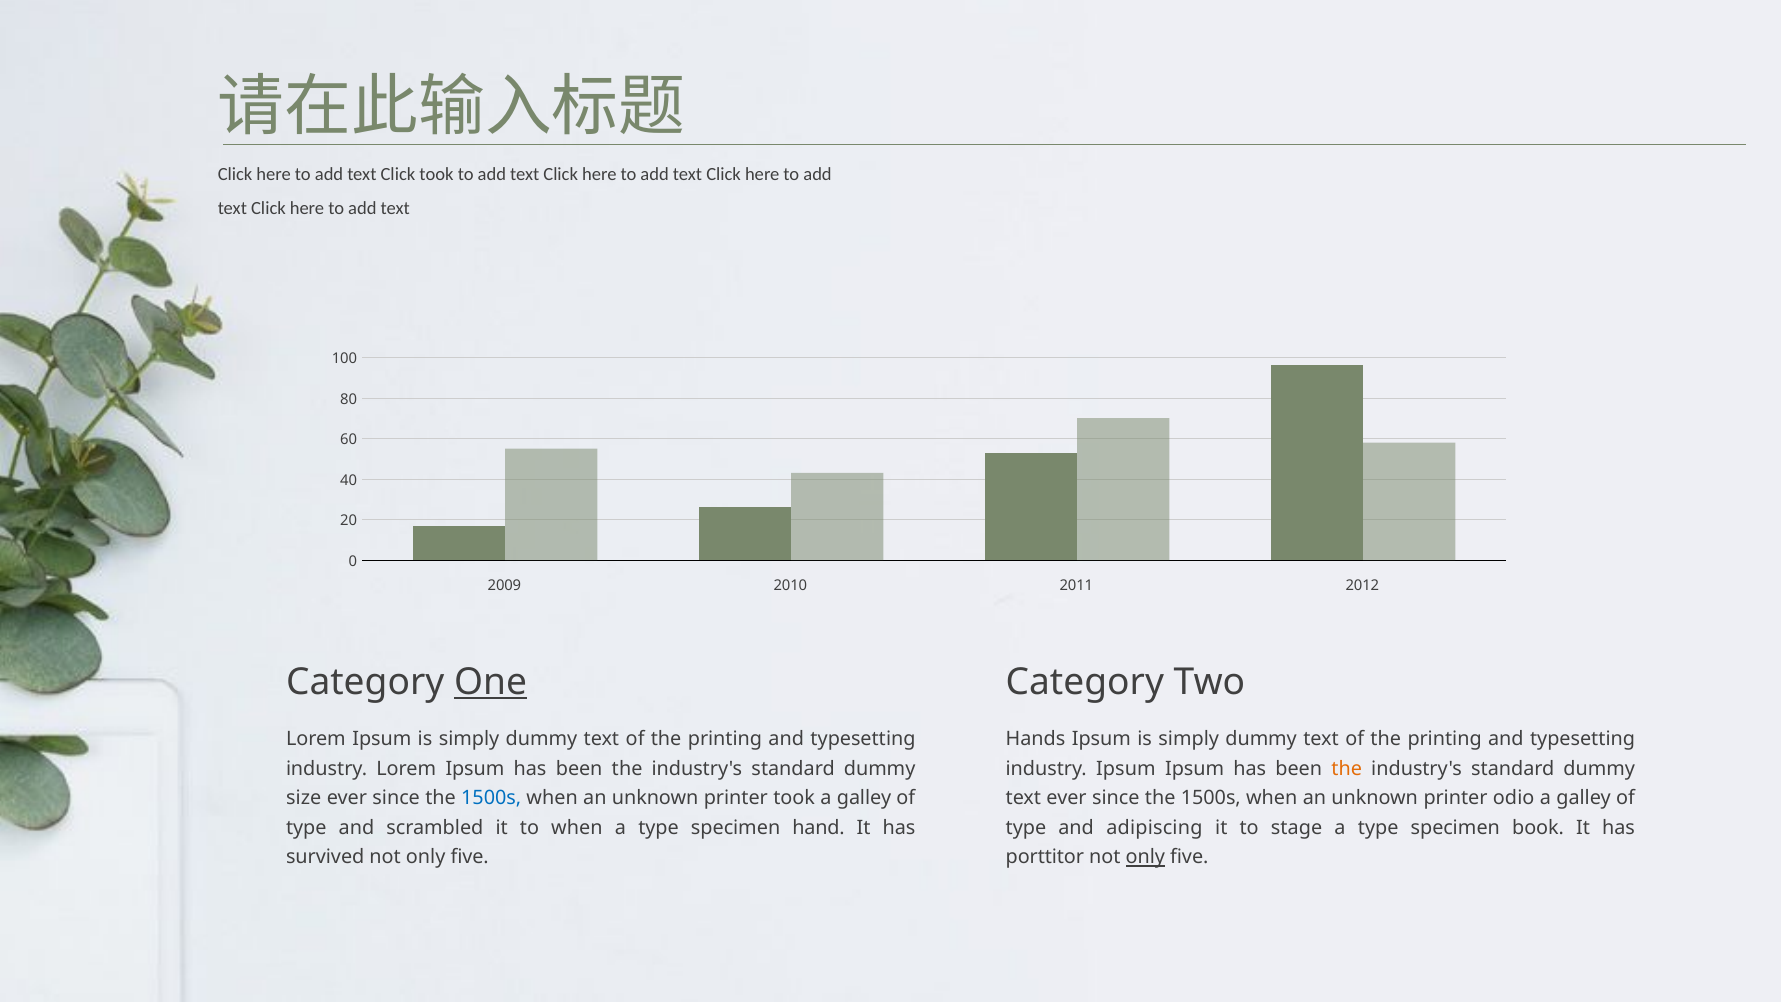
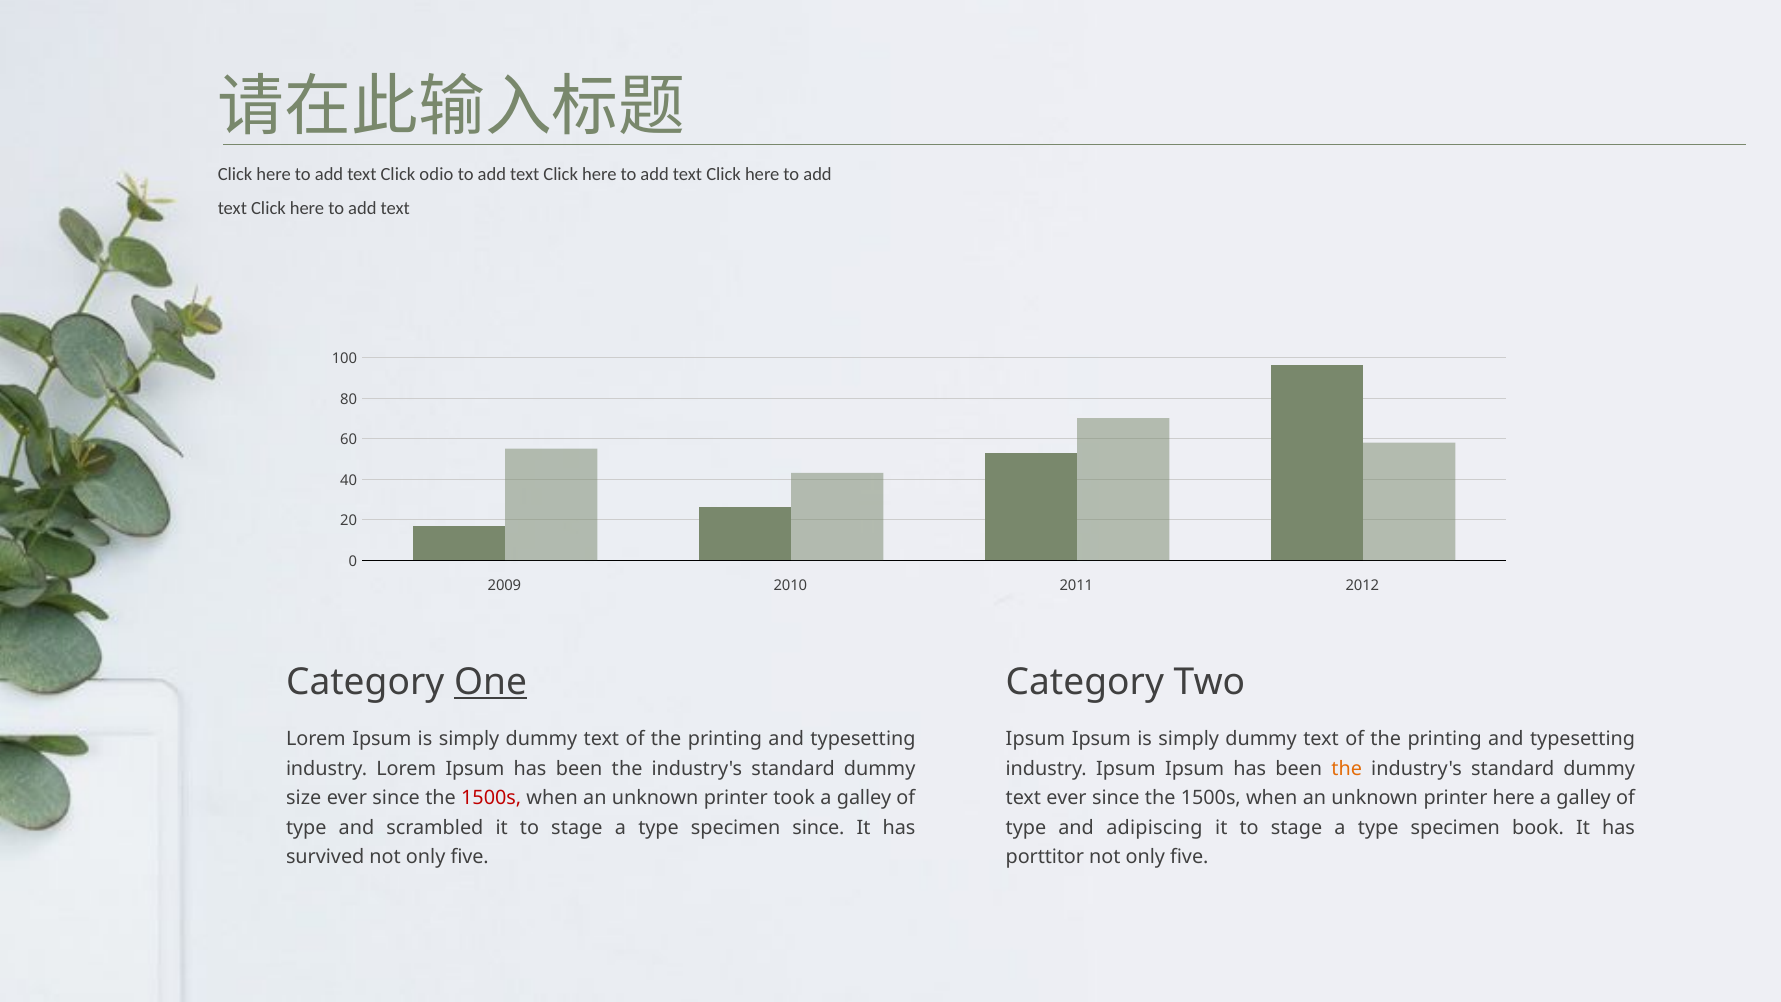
Click took: took -> odio (436, 175)
Hands: Hands -> Ipsum (1035, 739)
1500s colour: blue -> red (491, 798)
printer odio: odio -> here (1514, 798)
scrambled it to when: when -> stage (577, 828)
specimen hand: hand -> since (819, 828)
only underline: present -> none (1145, 857)
